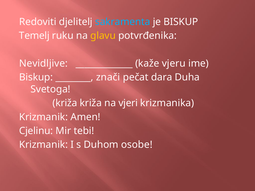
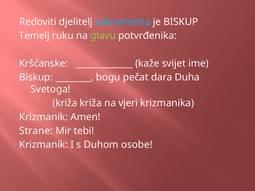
glavu colour: yellow -> light green (103, 36)
Nevidljive: Nevidljive -> Kršćanske (44, 64)
vjeru: vjeru -> svijet (174, 64)
znači: znači -> bogu (108, 77)
Cjelinu: Cjelinu -> Strane (36, 131)
